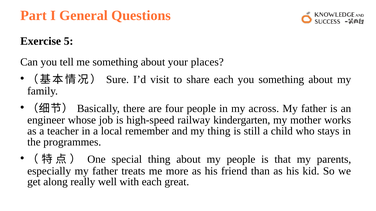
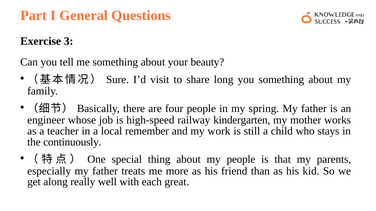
5: 5 -> 3 (69, 41)
places: places -> beauty (207, 62)
share each: each -> long (224, 80)
across: across -> spring (264, 109)
my thing: thing -> work (219, 131)
programmes: programmes -> continuously (72, 142)
